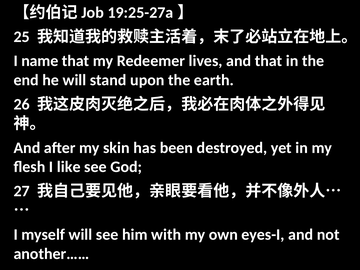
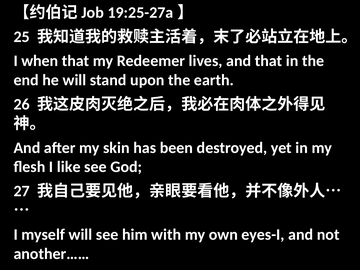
name: name -> when (40, 61)
